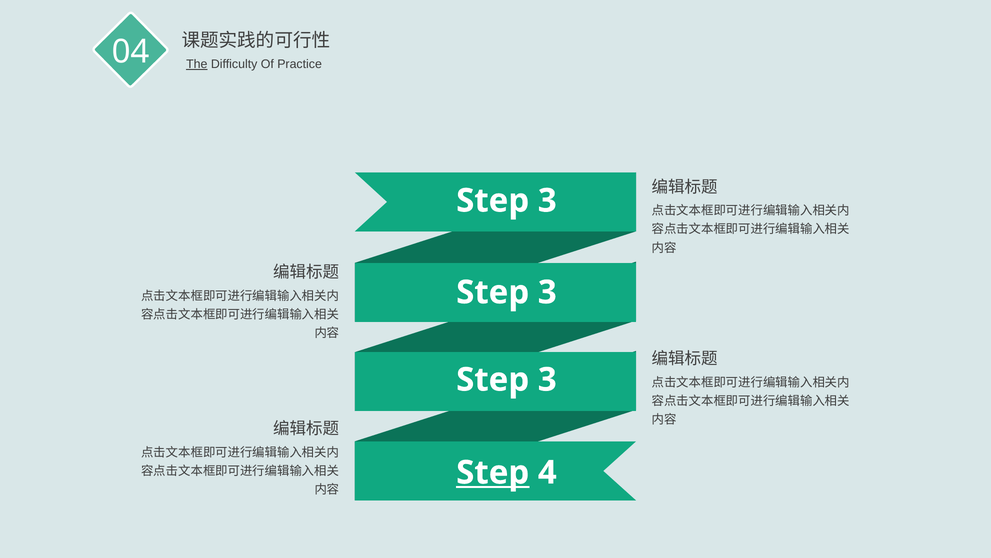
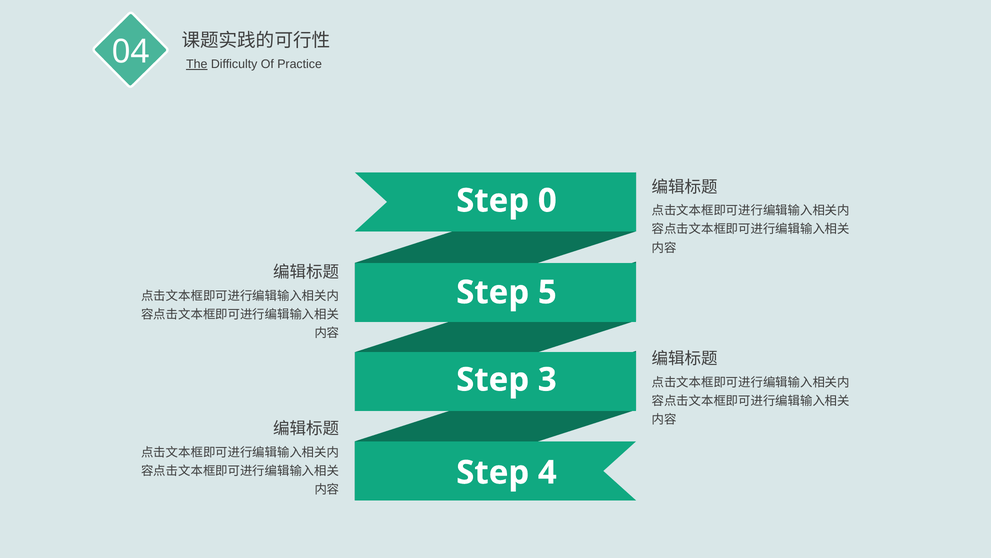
3: 3 -> 0 (547, 201)
3: 3 -> 5 (547, 292)
Step underline: present -> none (493, 472)
